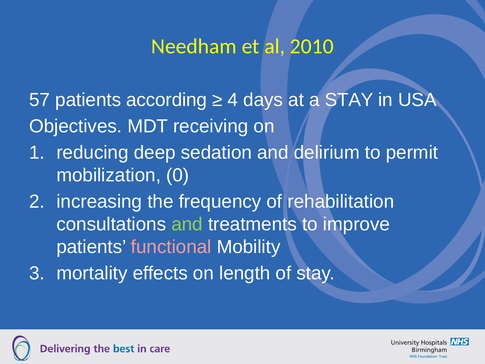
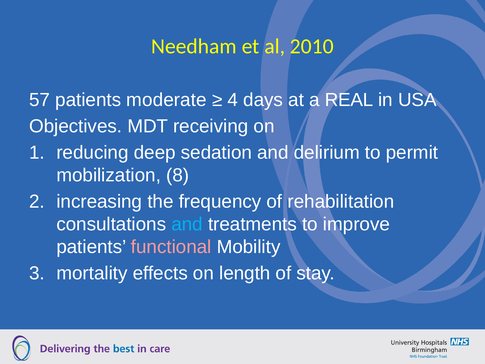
according: according -> moderate (167, 100)
a STAY: STAY -> REAL (349, 100)
0: 0 -> 8 (178, 175)
and colour: light green -> light blue (187, 224)
